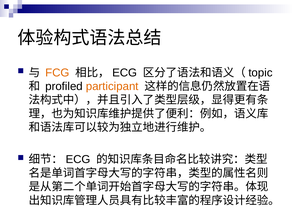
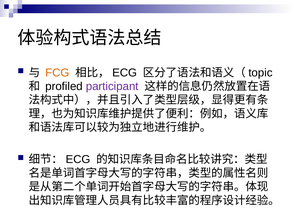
participant colour: orange -> purple (112, 87)
